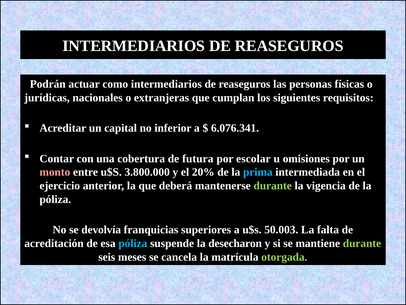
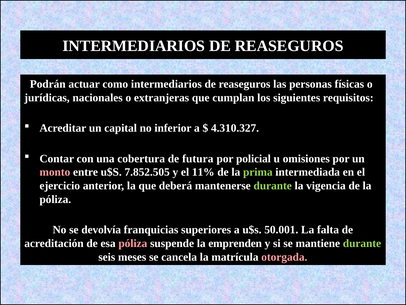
6.076.341: 6.076.341 -> 4.310.327 (235, 128)
escolar: escolar -> policial (253, 158)
3.800.000: 3.800.000 -> 7.852.505 (147, 172)
20%: 20% -> 11% (203, 172)
prima colour: light blue -> light green (258, 172)
50.003: 50.003 -> 50.001 (281, 229)
póliza colour: light blue -> pink (133, 243)
desecharon: desecharon -> emprenden (235, 243)
otorgada colour: light green -> pink (284, 257)
